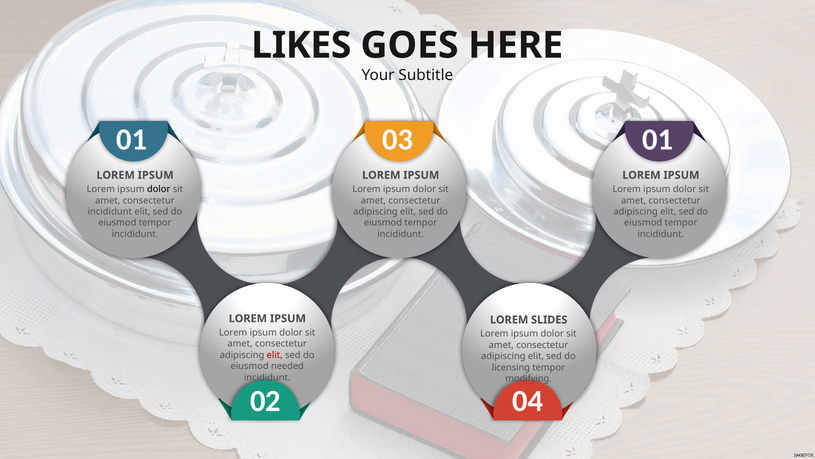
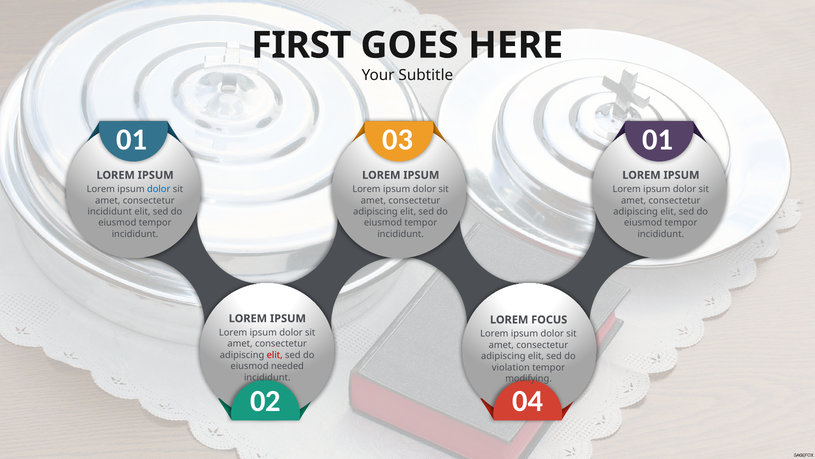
LIKES: LIKES -> FIRST (301, 45)
dolor colour: black -> blue (159, 189)
SLIDES: SLIDES -> FOCUS (549, 319)
licensing: licensing -> violation (511, 367)
